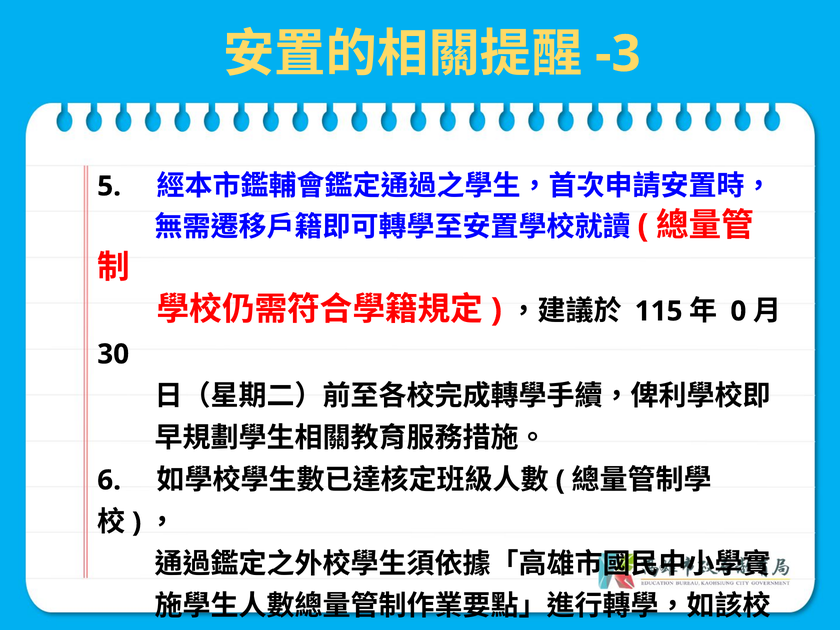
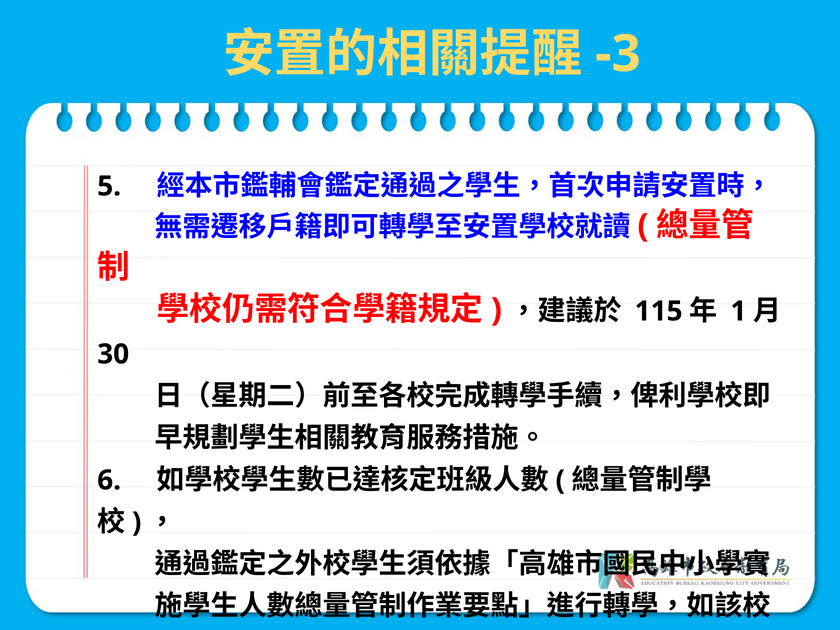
0: 0 -> 1 (738, 311)
